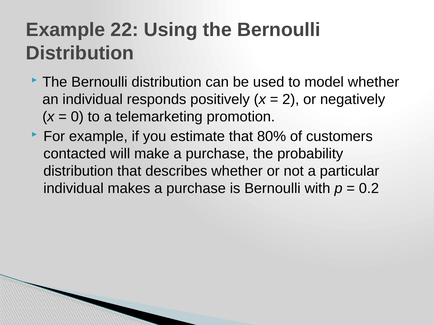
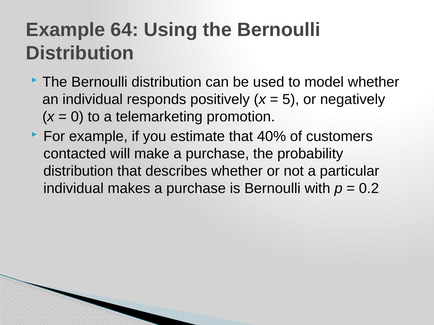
22: 22 -> 64 (125, 30)
2: 2 -> 5 (291, 100)
80%: 80% -> 40% (272, 137)
